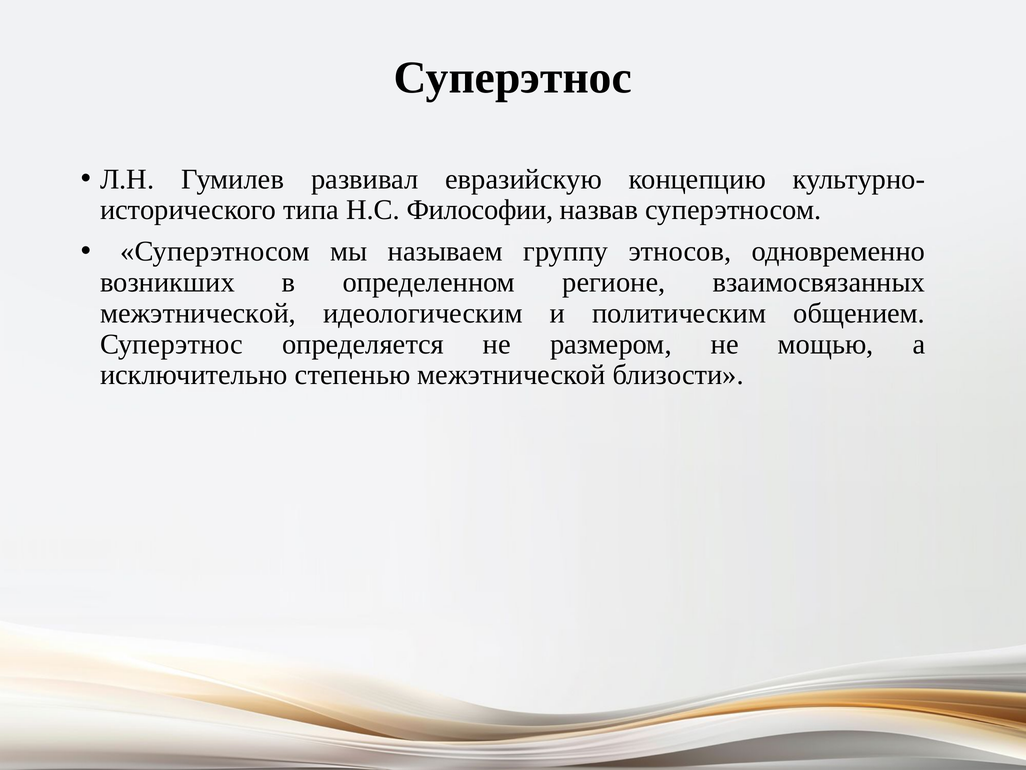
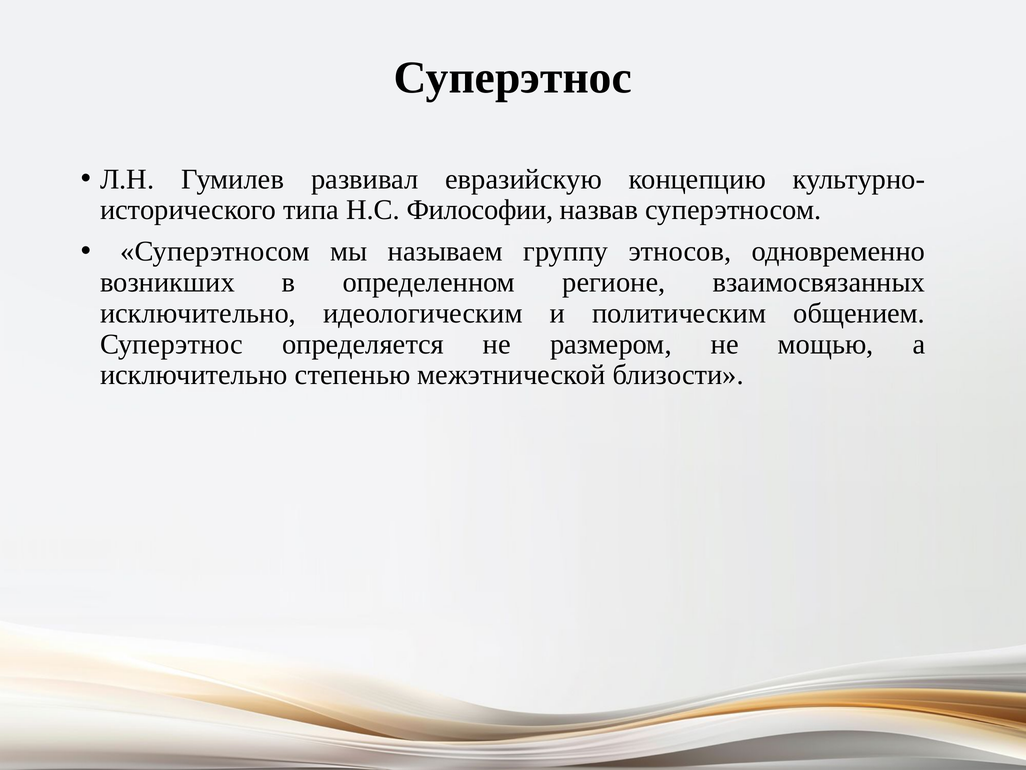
межэтнической: межэтнической -> исключительно (198, 313)
